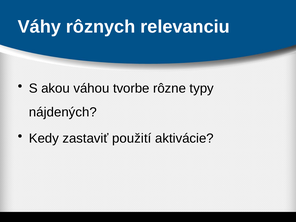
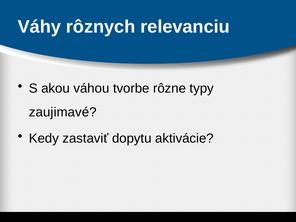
nájdených: nájdených -> zaujimavé (63, 112)
použití: použití -> dopytu (132, 138)
